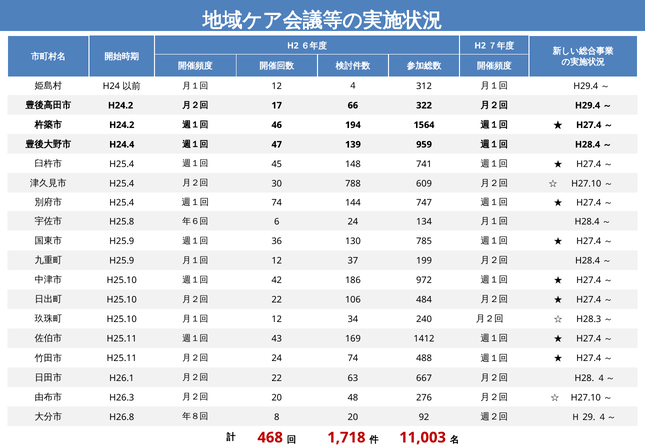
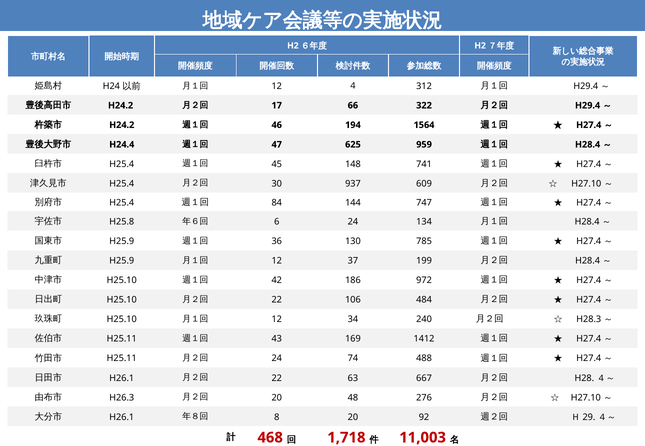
139: 139 -> 625 (353, 145)
788: 788 -> 937 (353, 184)
74: 74 -> 84 (277, 203)
H26.8: H26.8 -> H26.1 (122, 418)
